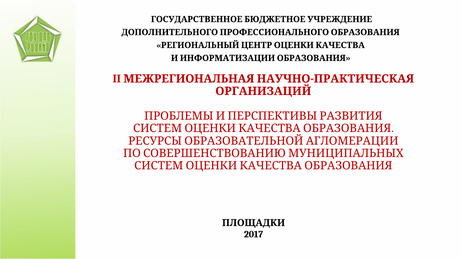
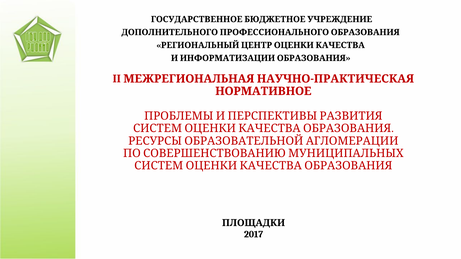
ОРГАНИЗАЦИЙ: ОРГАНИЗАЦИЙ -> НОРМАТИВНОЕ (263, 91)
